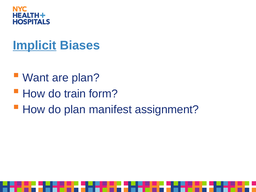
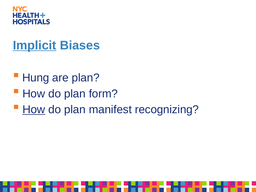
Want: Want -> Hung (36, 78)
train: train -> plan (75, 94)
How underline: none -> present (34, 110)
assignment: assignment -> recognizing (167, 110)
